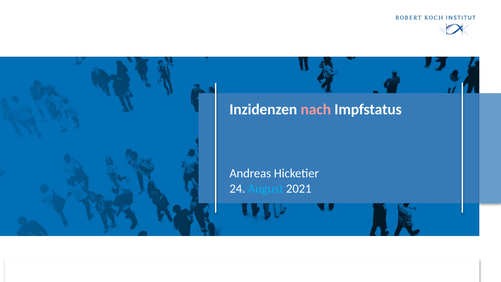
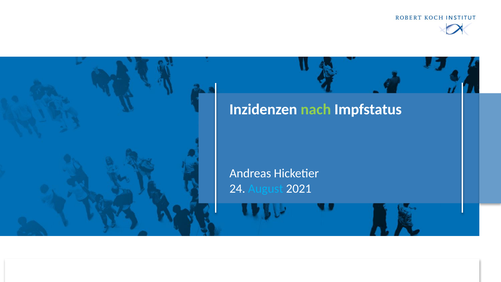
nach colour: pink -> light green (316, 109)
